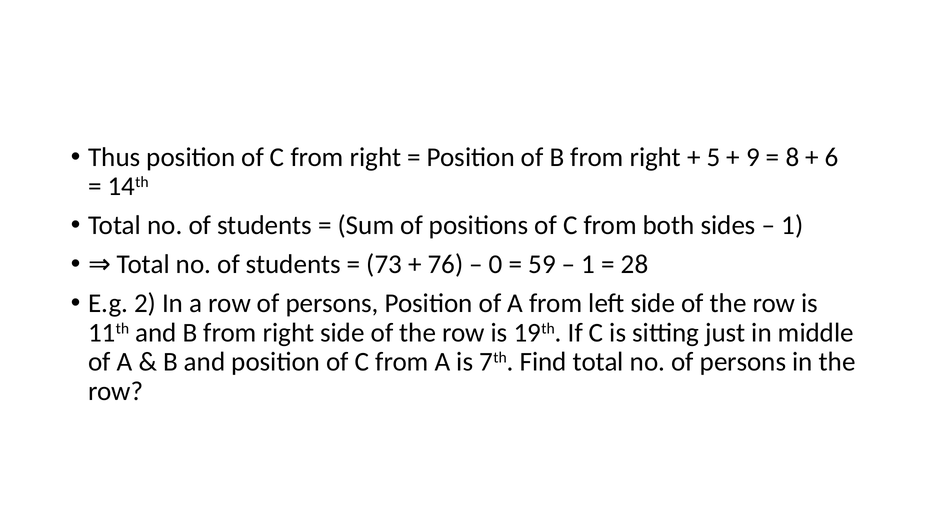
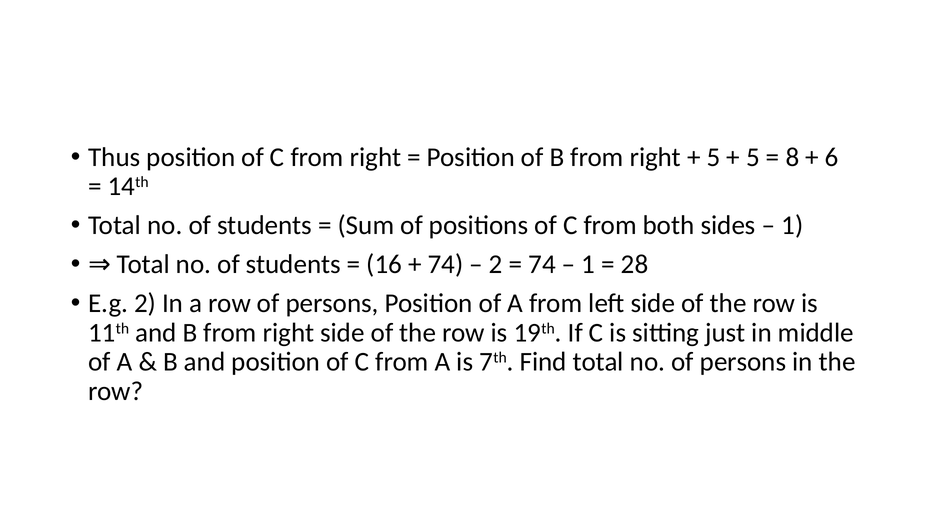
9: 9 -> 5 (753, 157)
73: 73 -> 16 (384, 264)
76: 76 -> 74 (445, 264)
0: 0 -> 2 (496, 264)
59: 59 -> 74 (542, 264)
